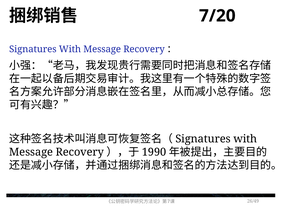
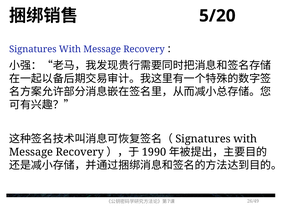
7/20: 7/20 -> 5/20 (217, 16)
